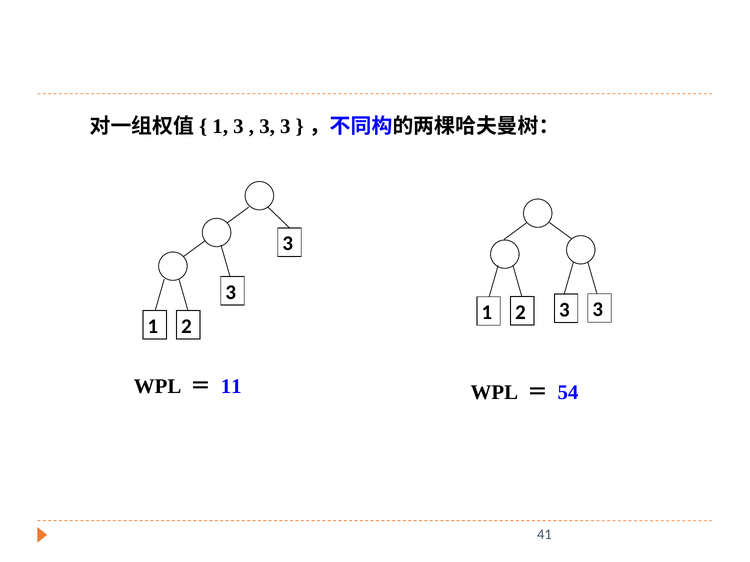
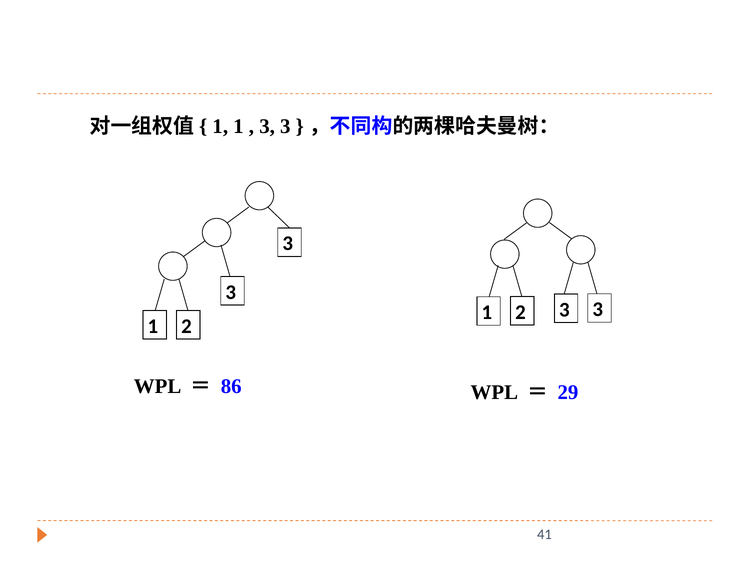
1 3: 3 -> 1 (238, 127)
11: 11 -> 86 (231, 387)
54: 54 -> 29 (568, 393)
